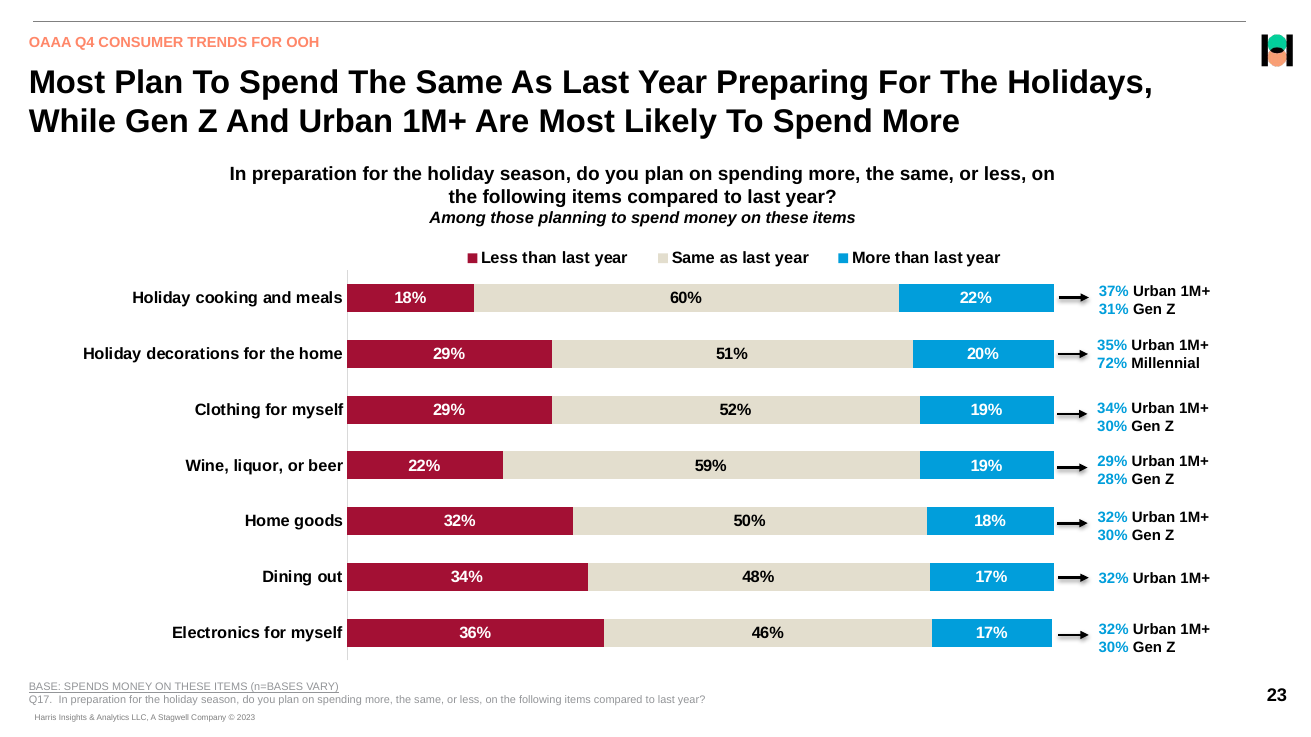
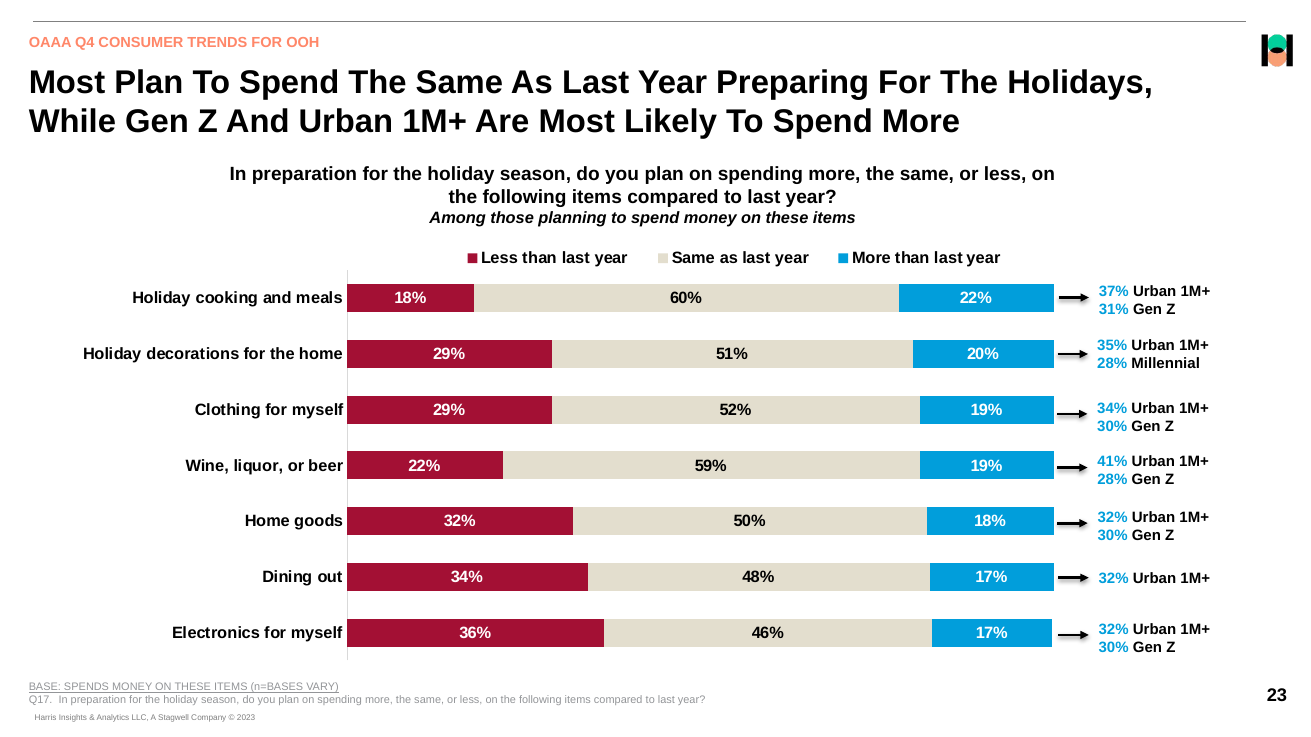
72%: 72% -> 28% (1112, 364)
29%: 29% -> 41% (1112, 462)
